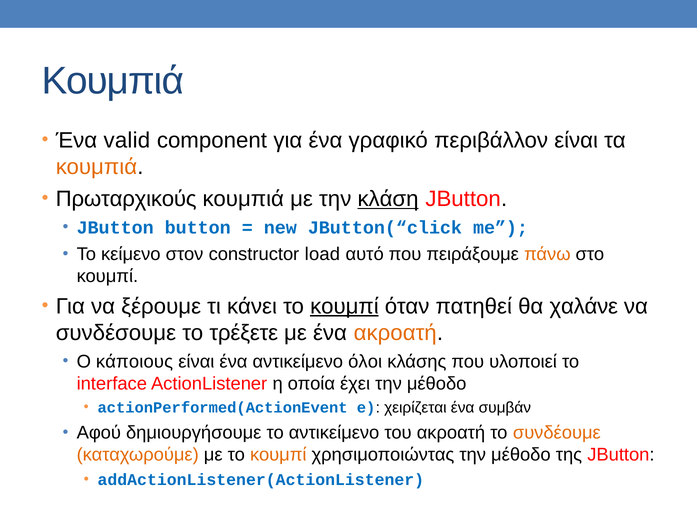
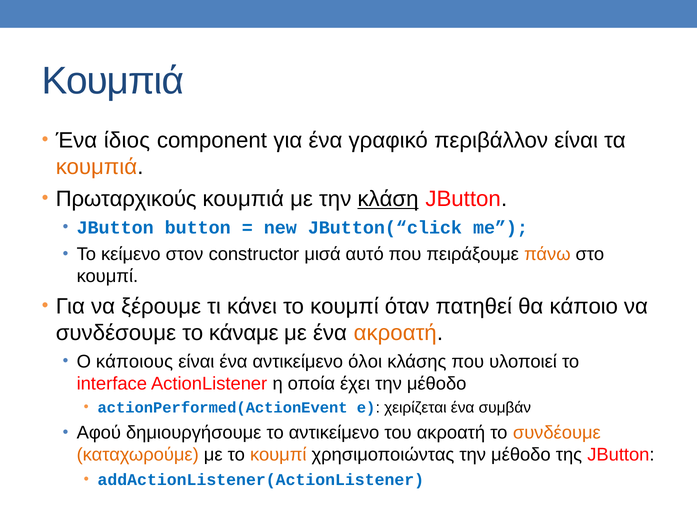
valid: valid -> ίδιος (127, 140)
load: load -> μισά (323, 255)
κουμπί underline: present -> none (344, 307)
χαλάνε: χαλάνε -> κάποιο (584, 307)
τρέξετε: τρέξετε -> κάναμε (244, 333)
